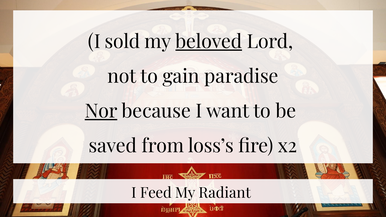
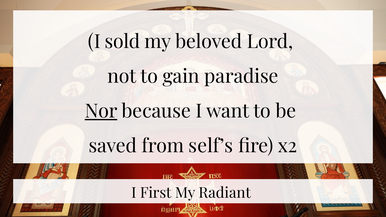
beloved underline: present -> none (209, 42)
loss’s: loss’s -> self’s (211, 146)
Feed: Feed -> First (156, 193)
